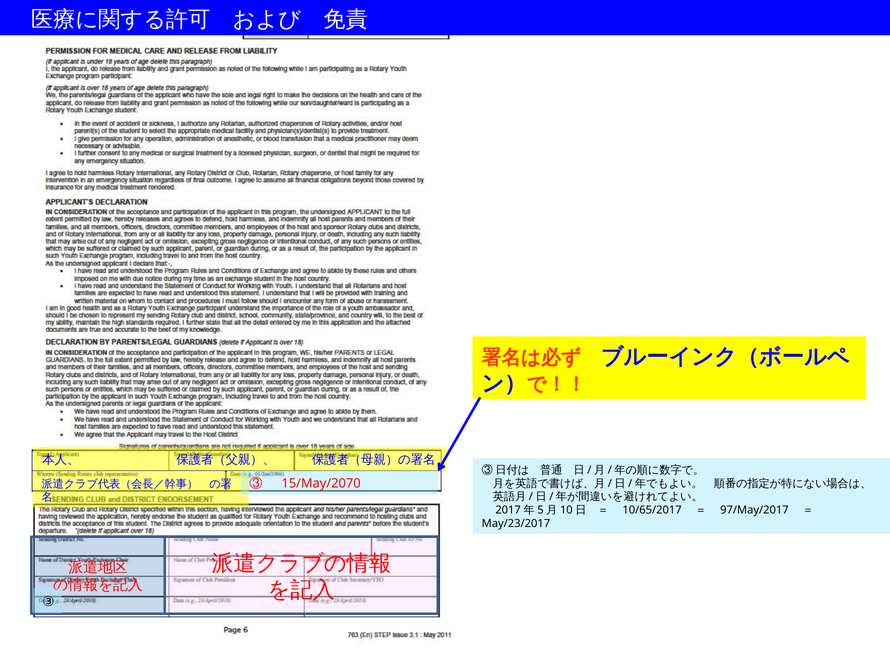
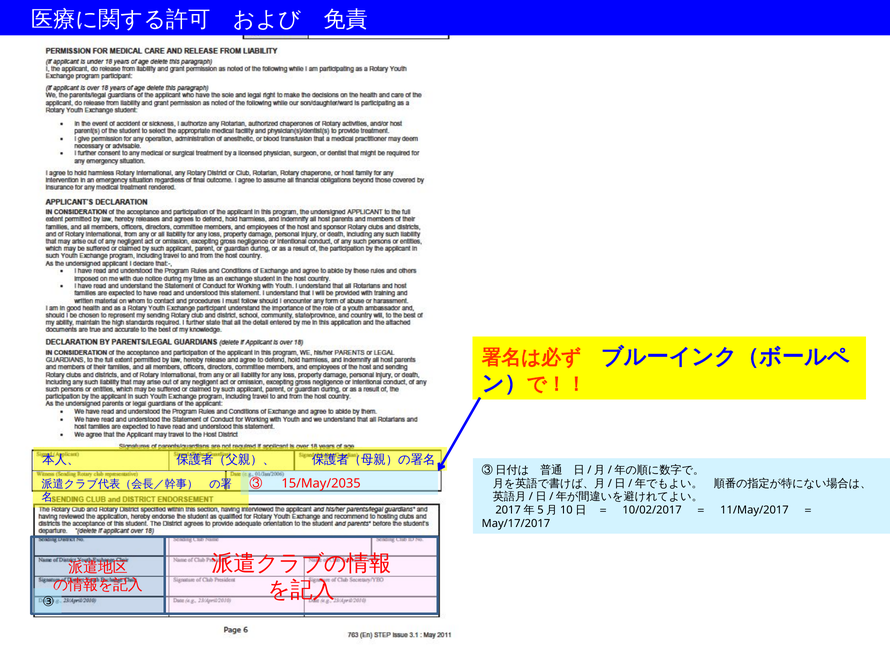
15/May/2070: 15/May/2070 -> 15/May/2035 (321, 484)
10/65/2017: 10/65/2017 -> 10/02/2017 (652, 510)
97/May/2017: 97/May/2017 -> 11/May/2017 (754, 510)
May/23/2017: May/23/2017 -> May/17/2017 (516, 524)
